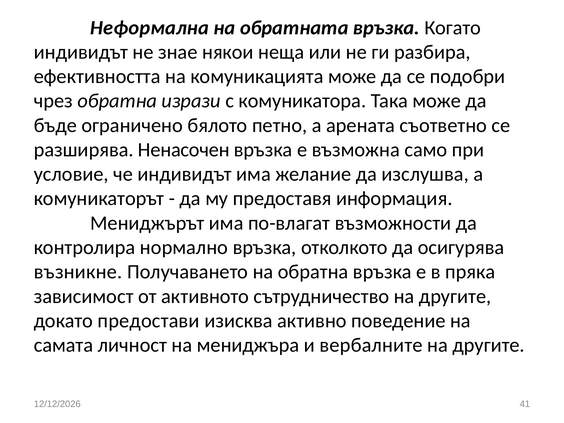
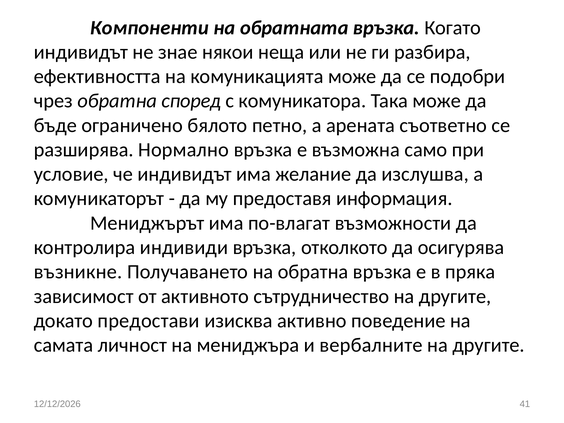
Неформална: Неформална -> Компоненти (150, 28)
изрази: изрази -> според (191, 101)
Ненасочен: Ненасочен -> Нормално (184, 150)
нормално: нормално -> индивиди (184, 247)
